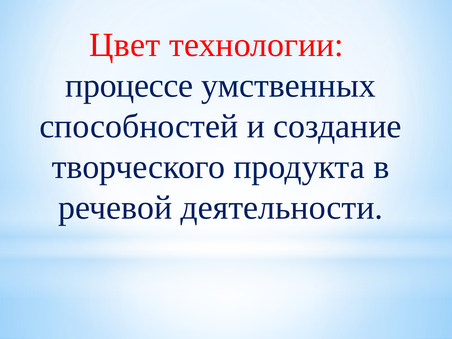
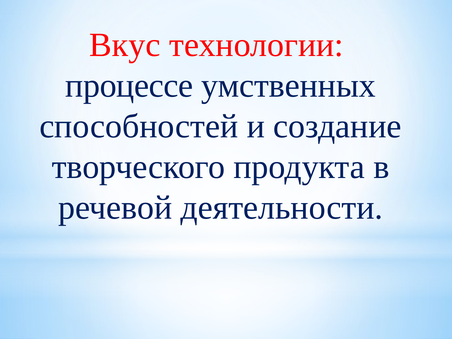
Цвет: Цвет -> Вкус (125, 45)
